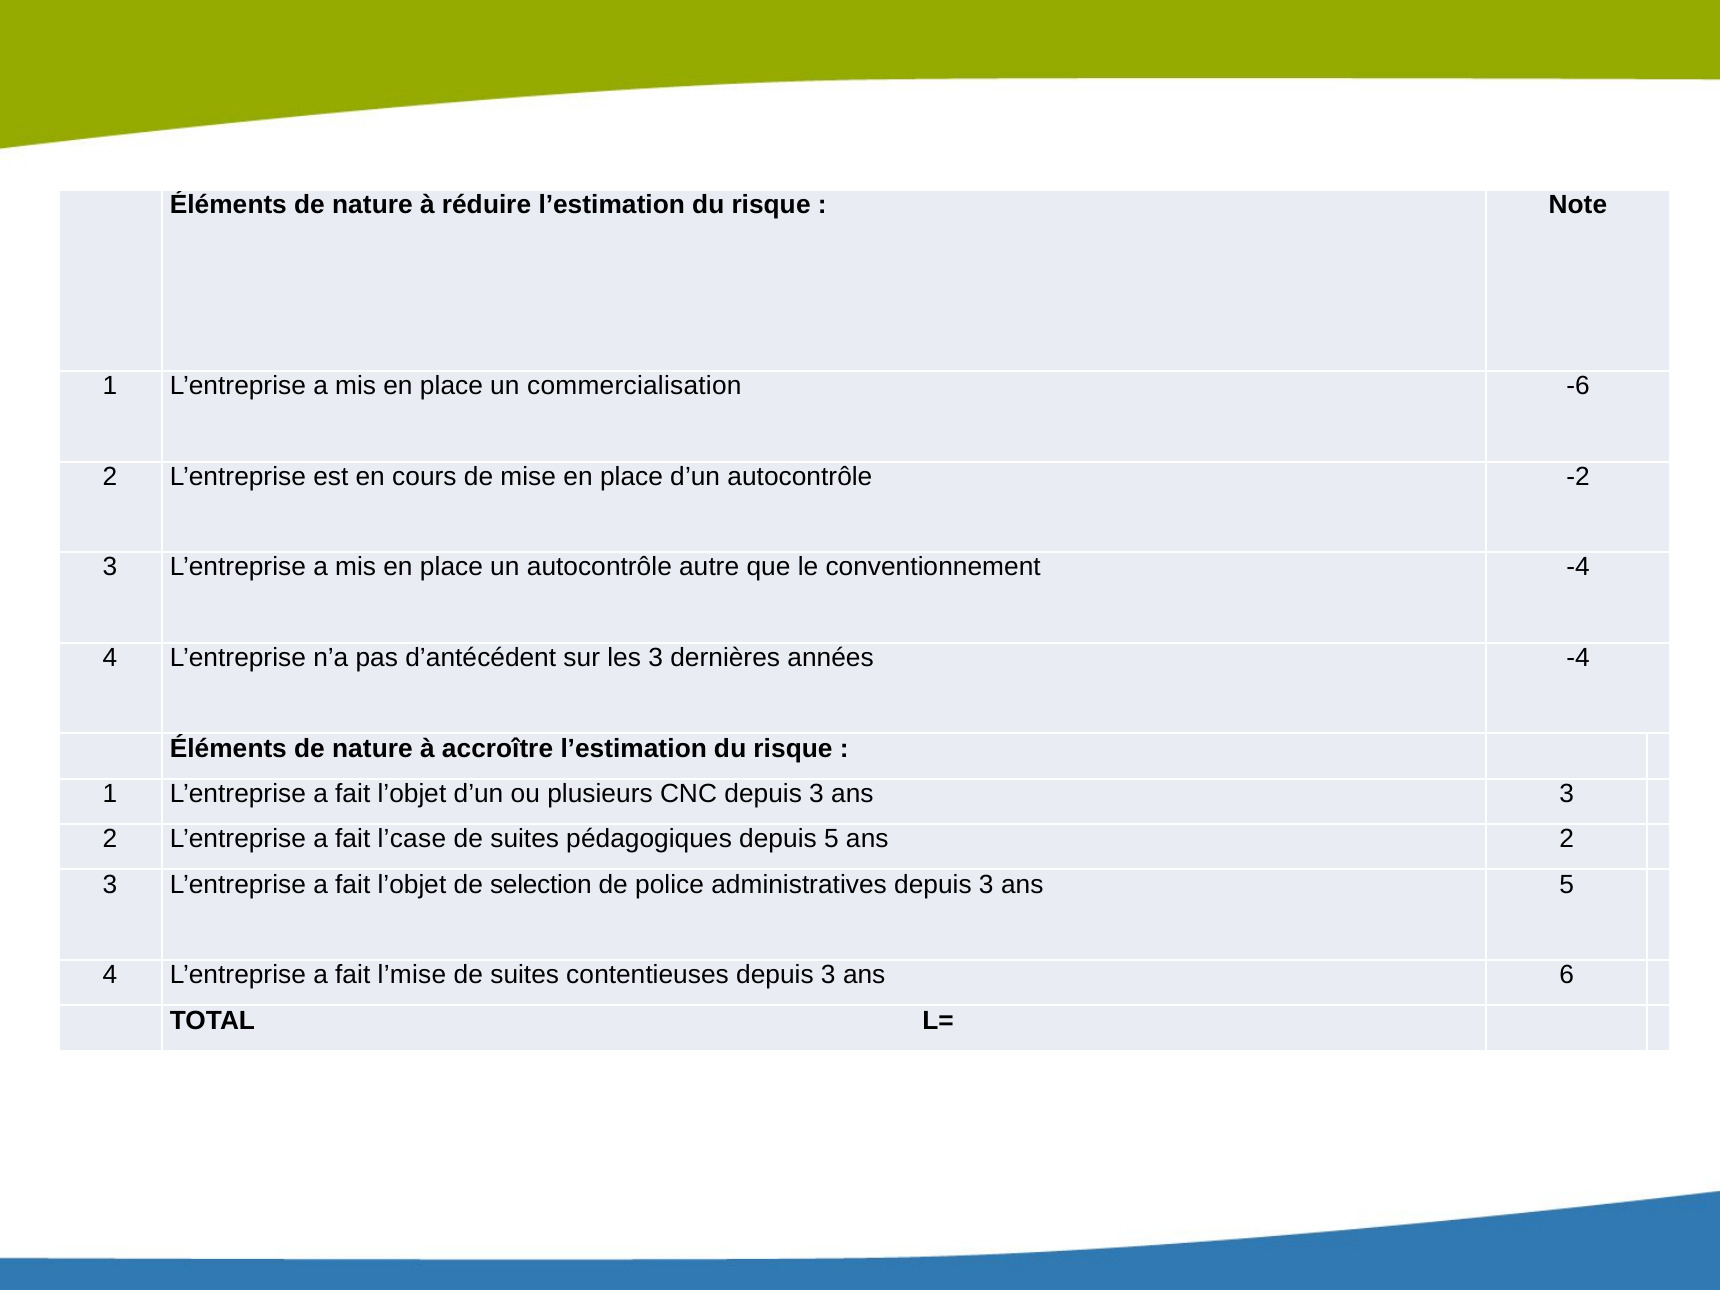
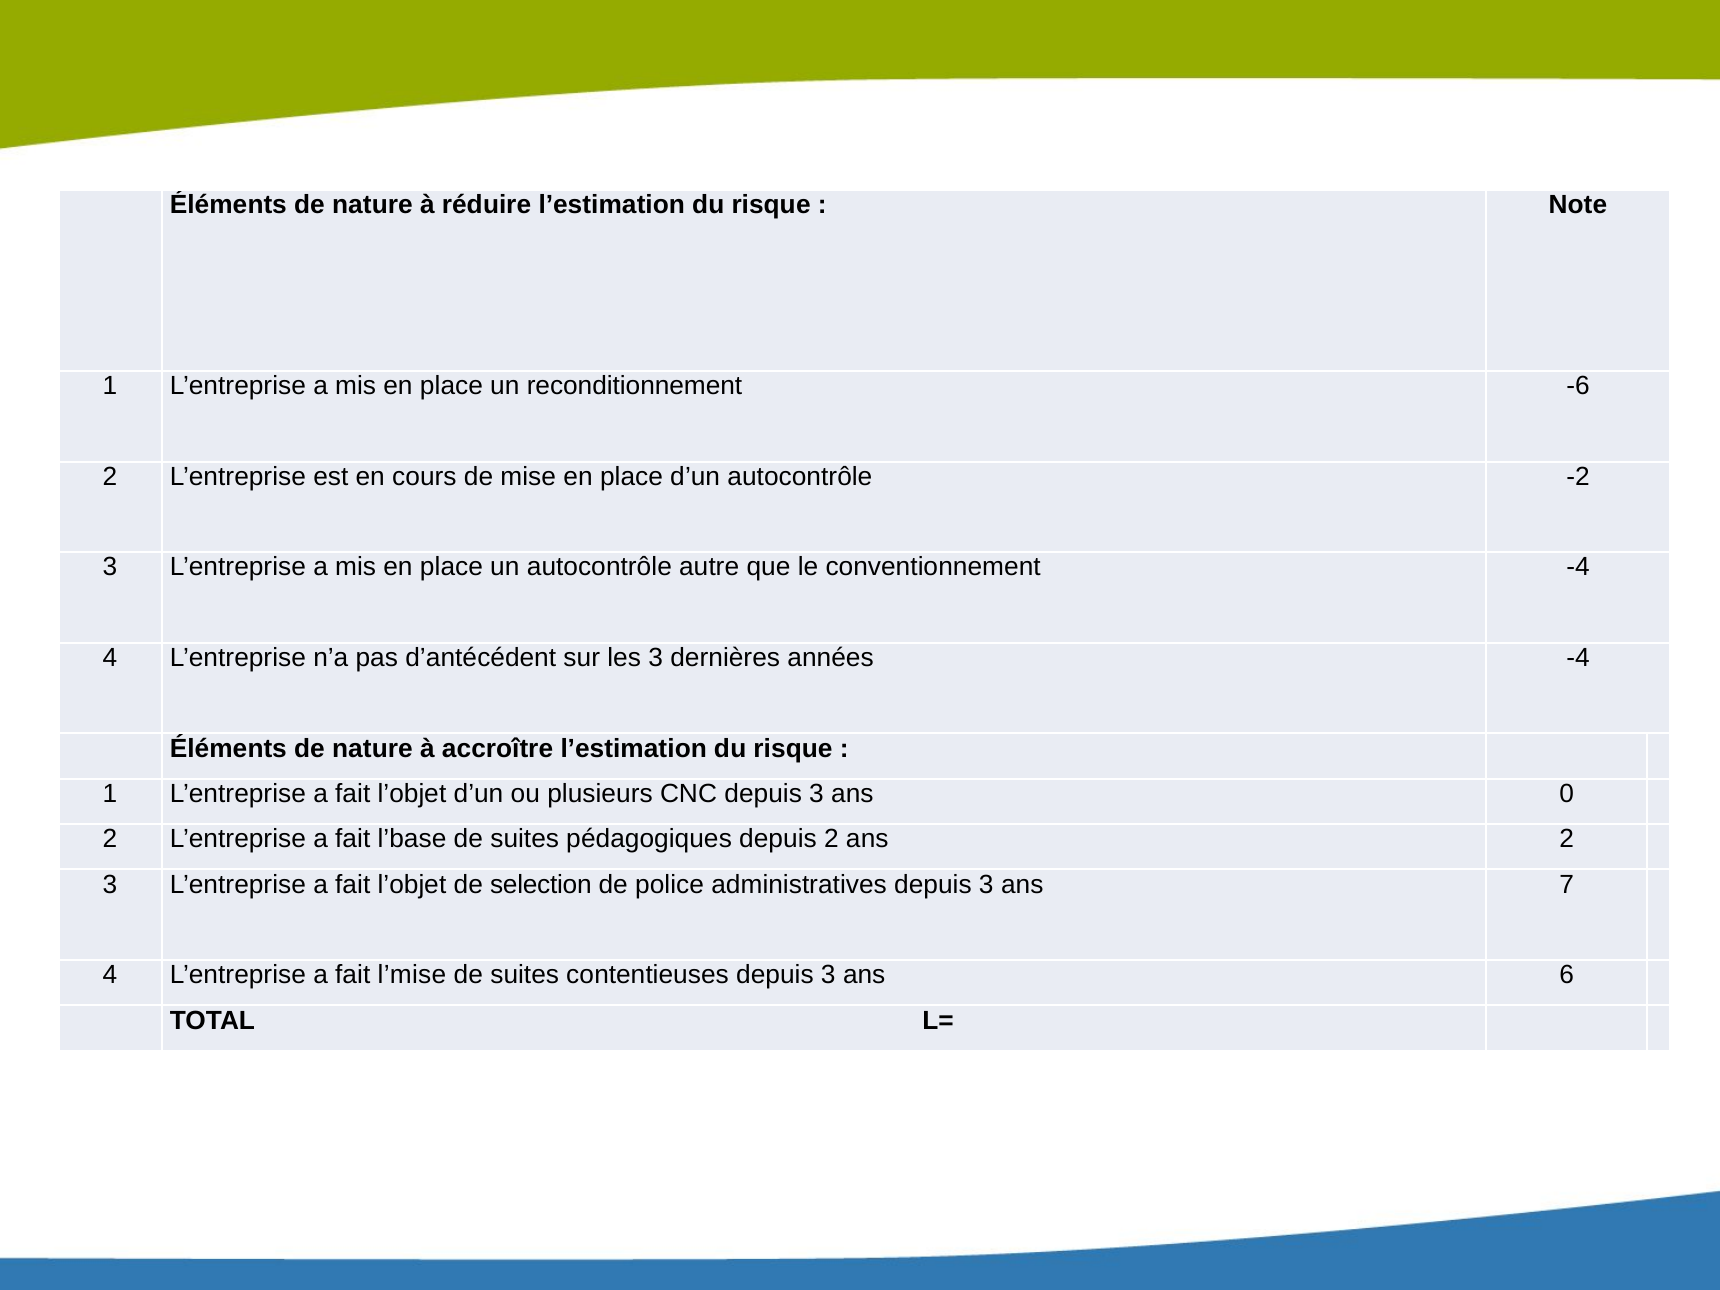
commercialisation: commercialisation -> reconditionnement (635, 386)
ans 3: 3 -> 0 (1567, 794)
l’case: l’case -> l’base (412, 839)
depuis 5: 5 -> 2 (831, 839)
ans 5: 5 -> 7 (1567, 884)
